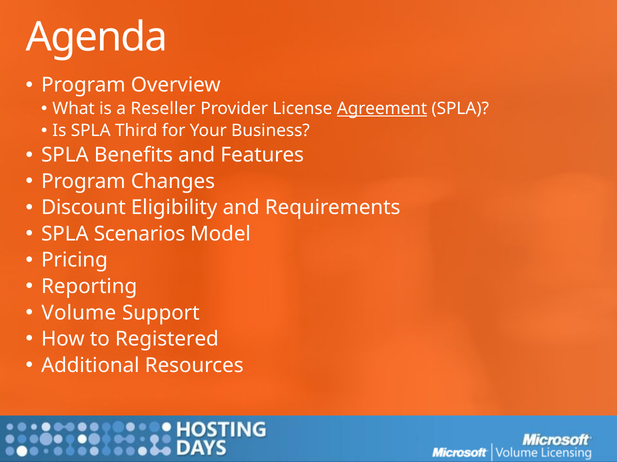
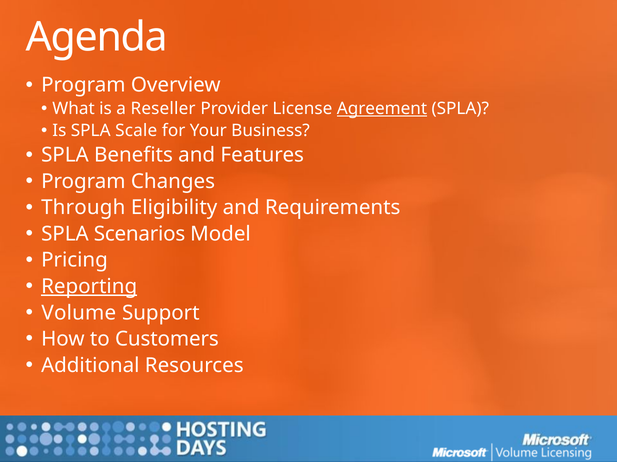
Third: Third -> Scale (136, 131)
Discount: Discount -> Through (83, 208)
Reporting underline: none -> present (89, 287)
Registered: Registered -> Customers (167, 340)
